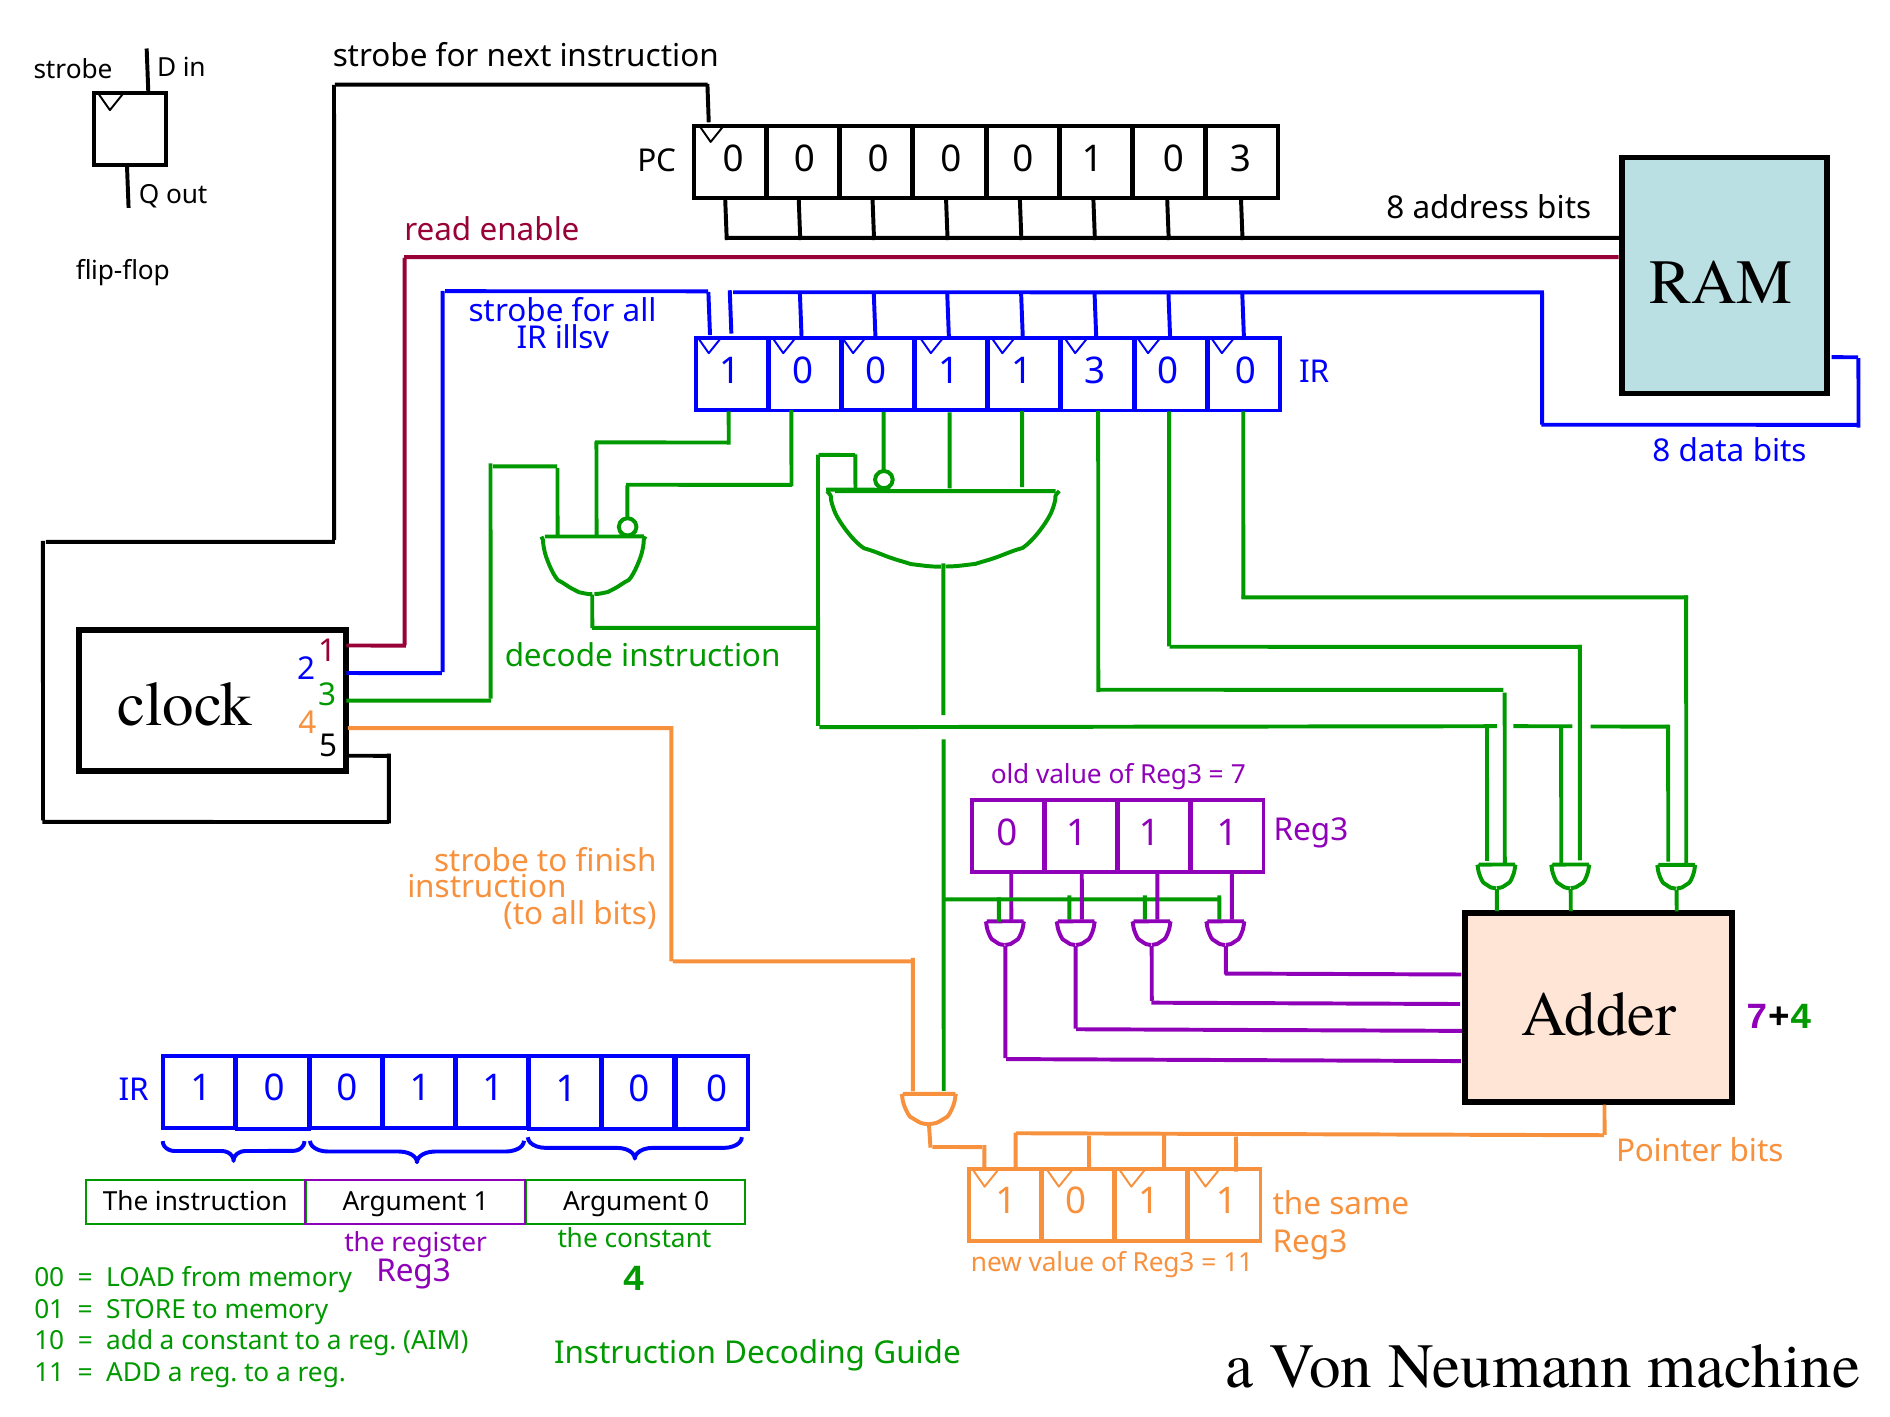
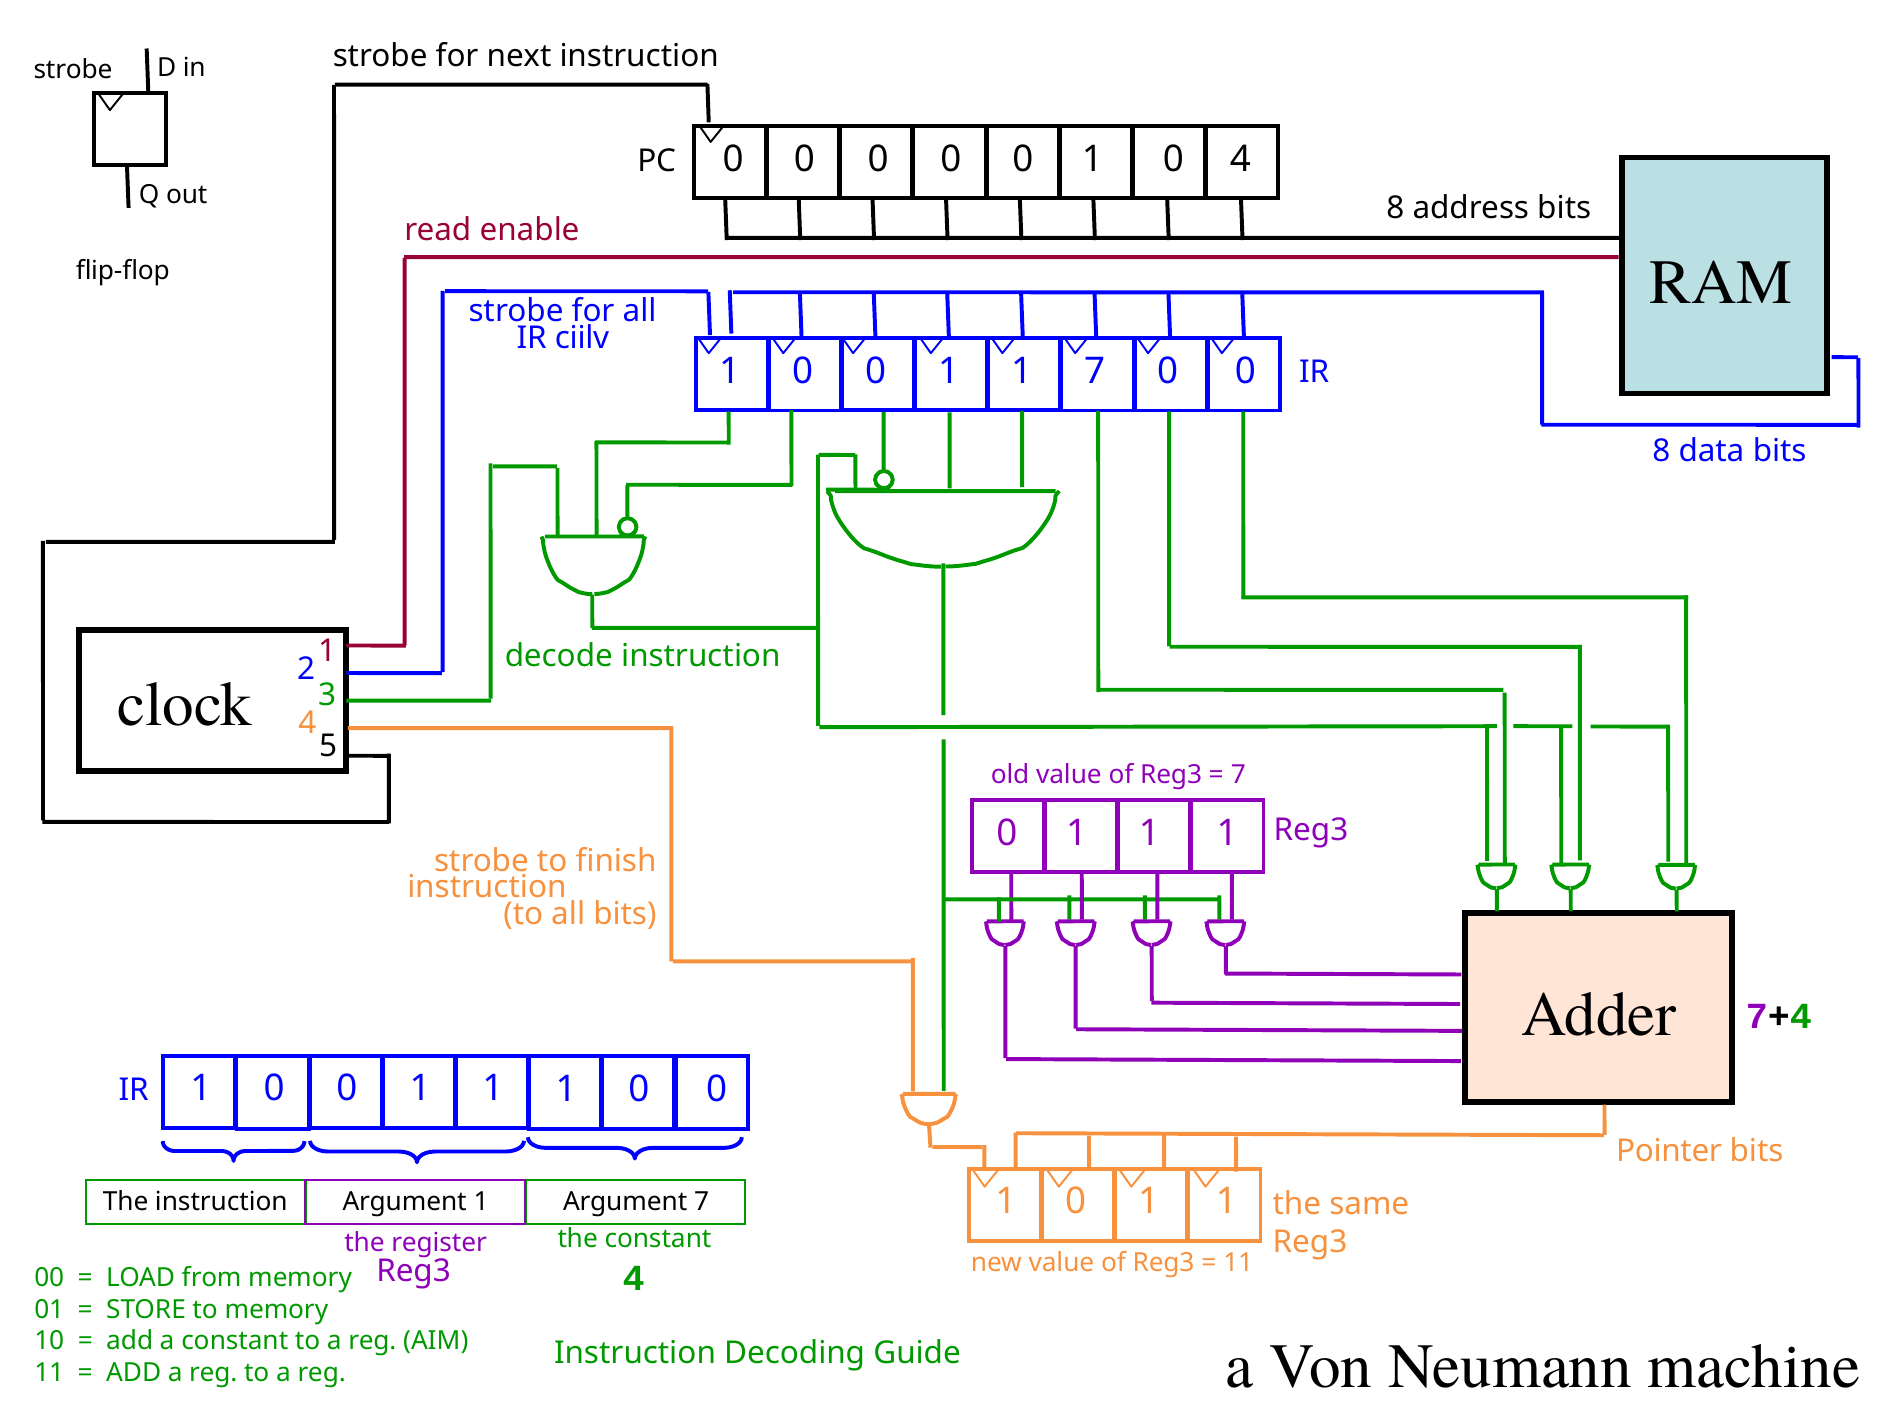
3: 3 -> 4 (1240, 160)
illsv: illsv -> ciilv (582, 338)
1 1 3: 3 -> 7 (1095, 372)
Argument 0: 0 -> 7 (702, 1202)
